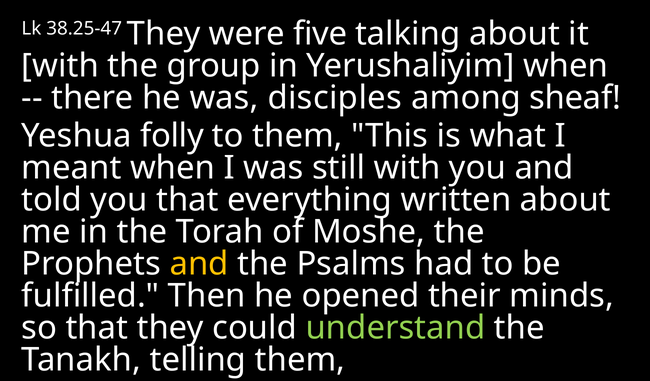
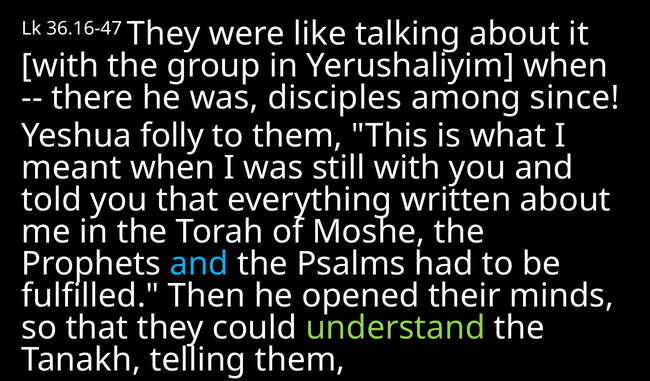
38.25-47: 38.25-47 -> 36.16-47 (84, 29)
five: five -> like (320, 34)
sheaf: sheaf -> since (575, 98)
and colour: yellow -> light blue (199, 264)
